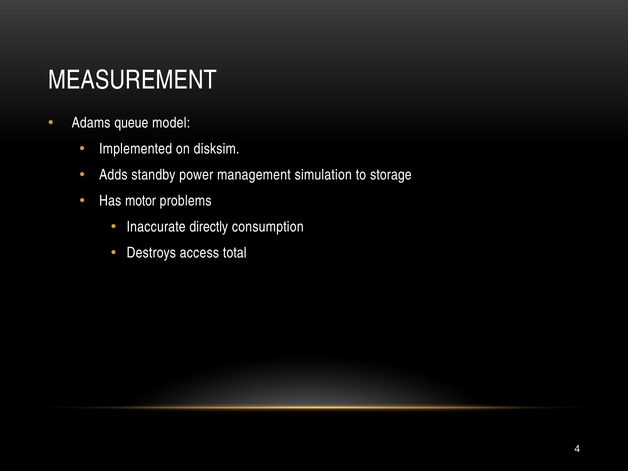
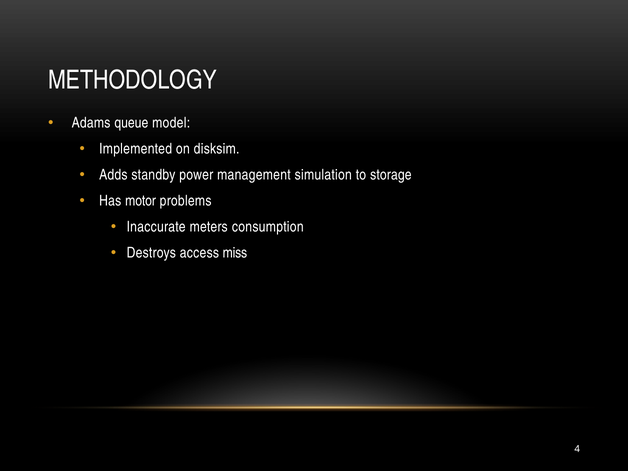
MEASUREMENT: MEASUREMENT -> METHODOLOGY (133, 80)
directly: directly -> meters (209, 227)
total: total -> miss (235, 253)
